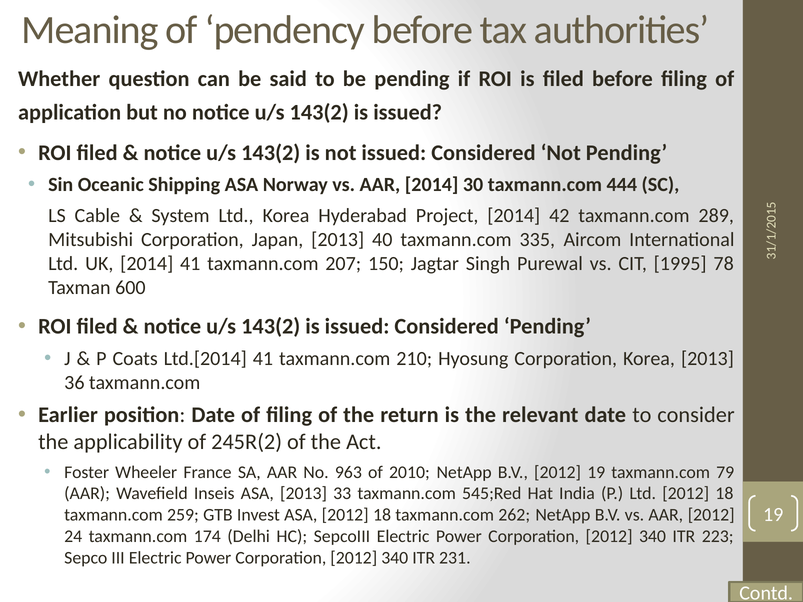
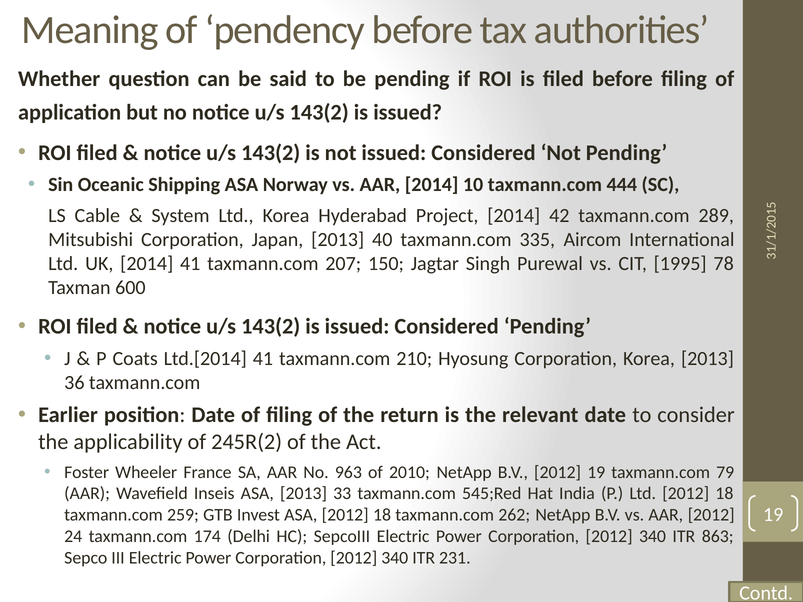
30: 30 -> 10 (473, 185)
223: 223 -> 863 (718, 537)
